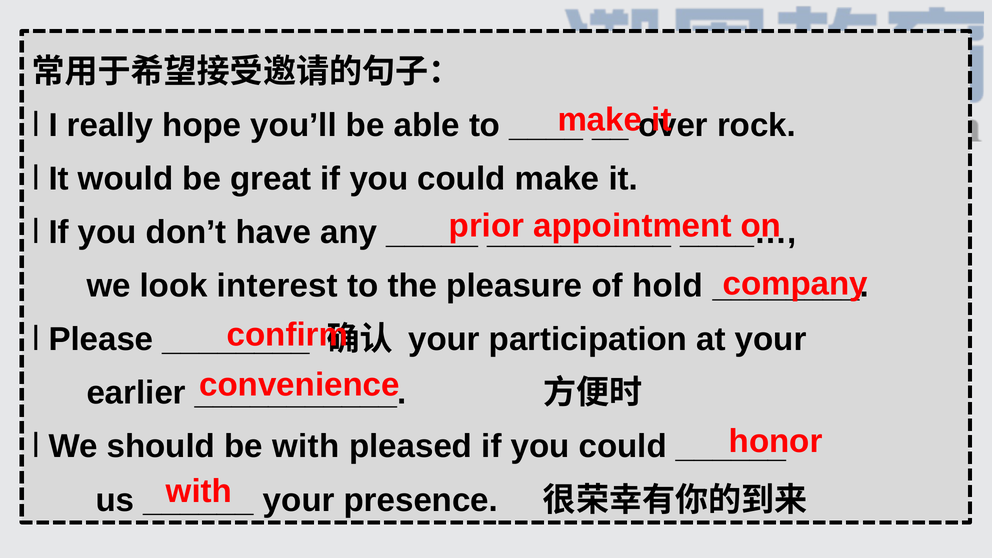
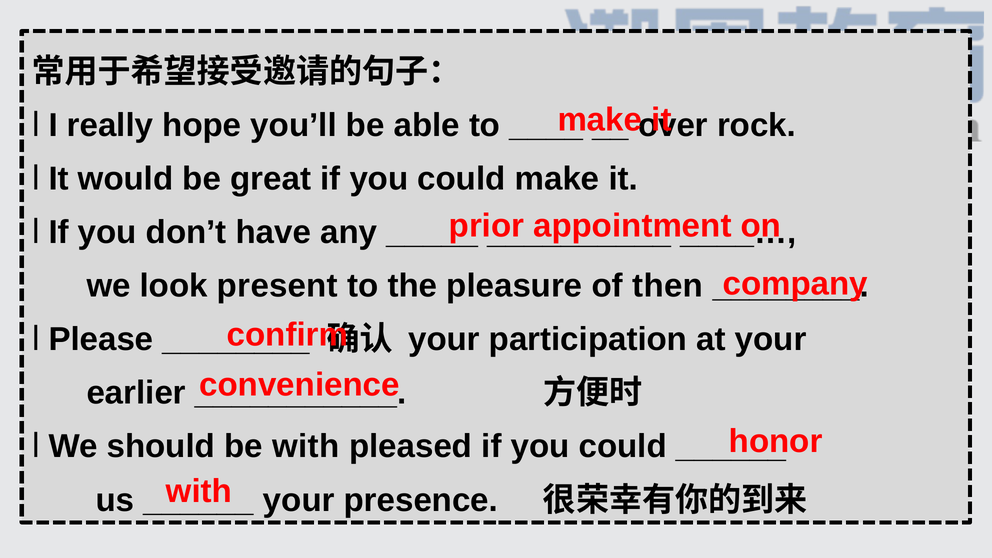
interest: interest -> present (277, 286)
hold: hold -> then (668, 286)
